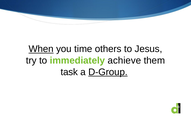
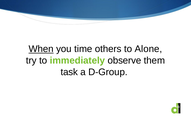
Jesus: Jesus -> Alone (148, 49)
achieve: achieve -> observe (124, 60)
D-Group underline: present -> none (108, 72)
